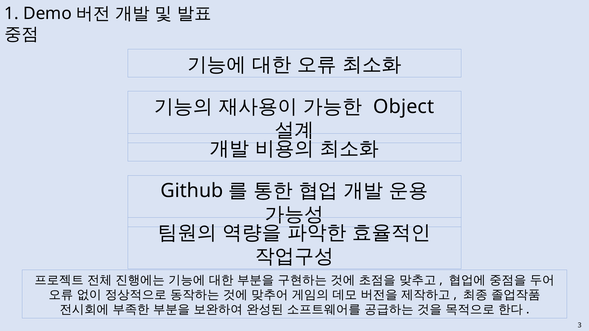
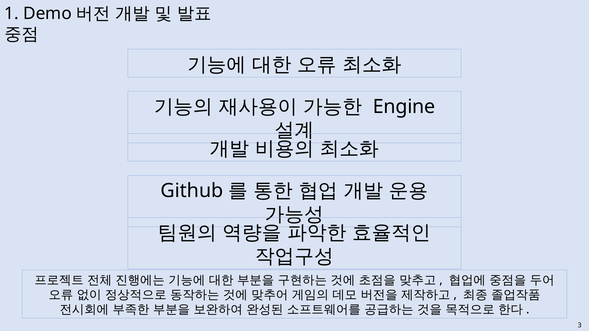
Object: Object -> Engine (404, 107)
